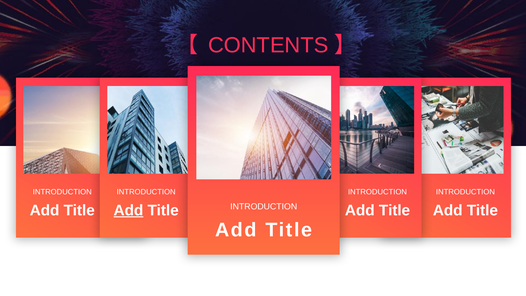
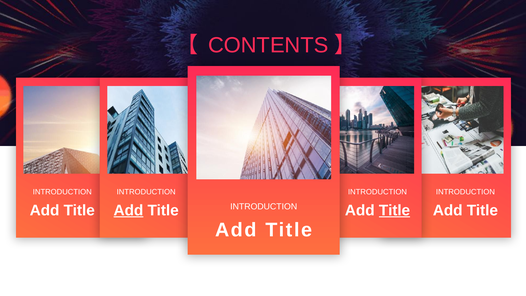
Title underline: none -> present (394, 210)
